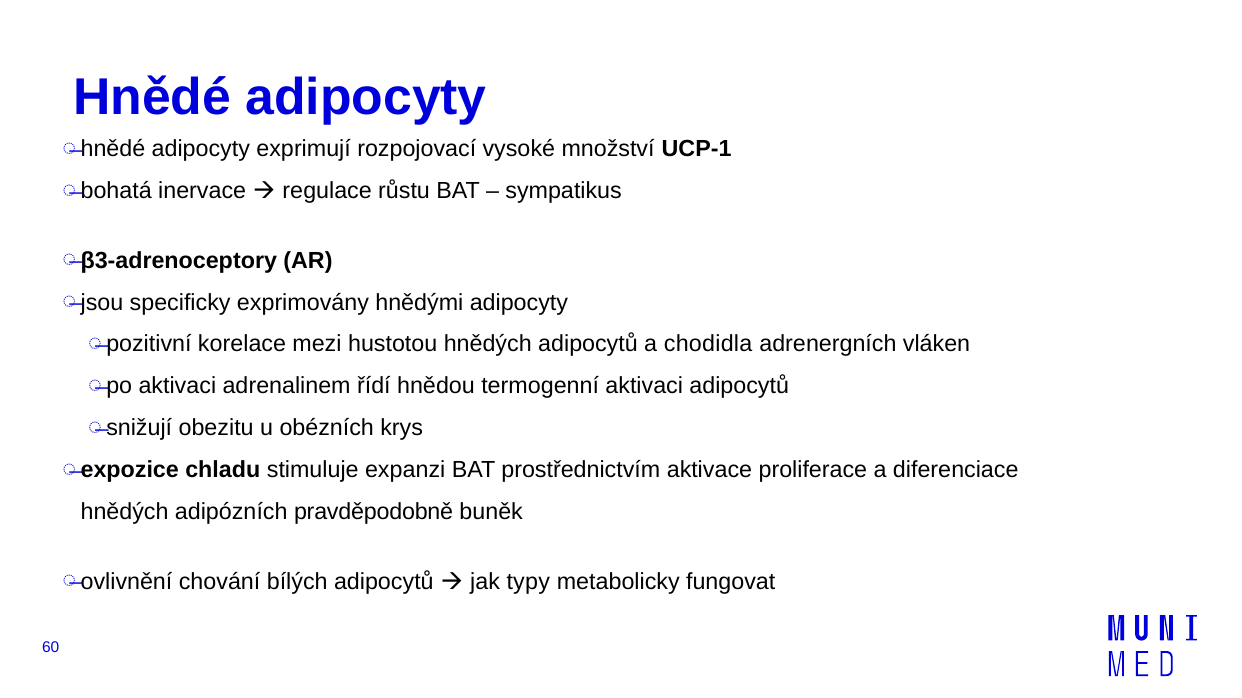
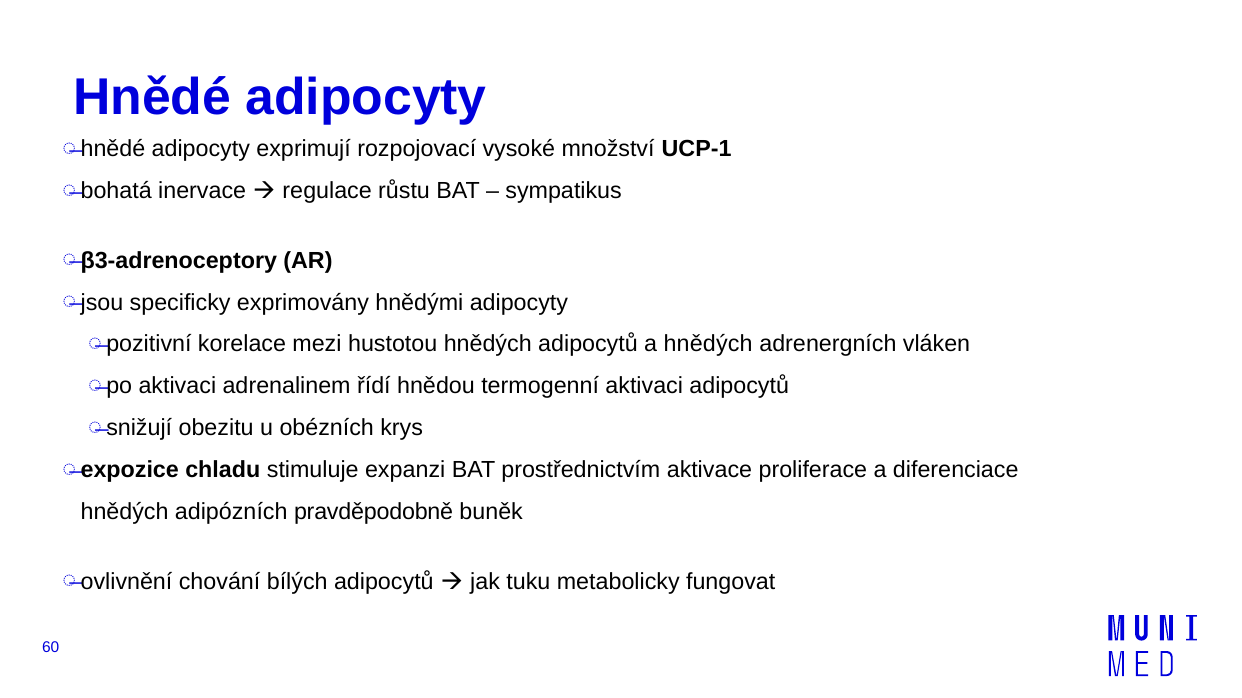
a chodidla: chodidla -> hnědých (708, 345)
typy: typy -> tuku (528, 582)
